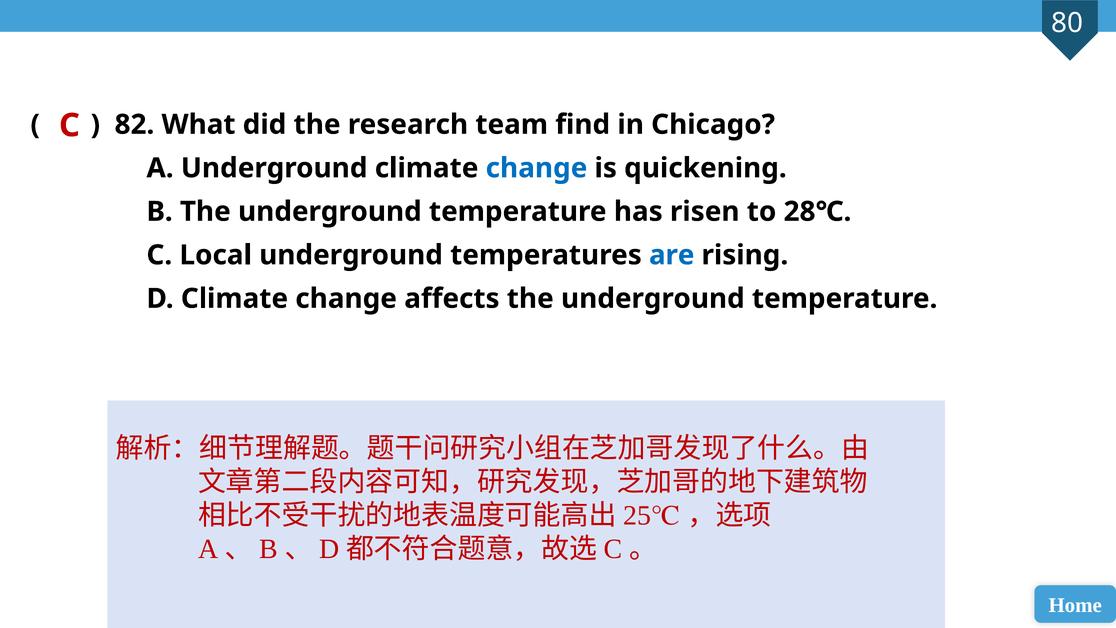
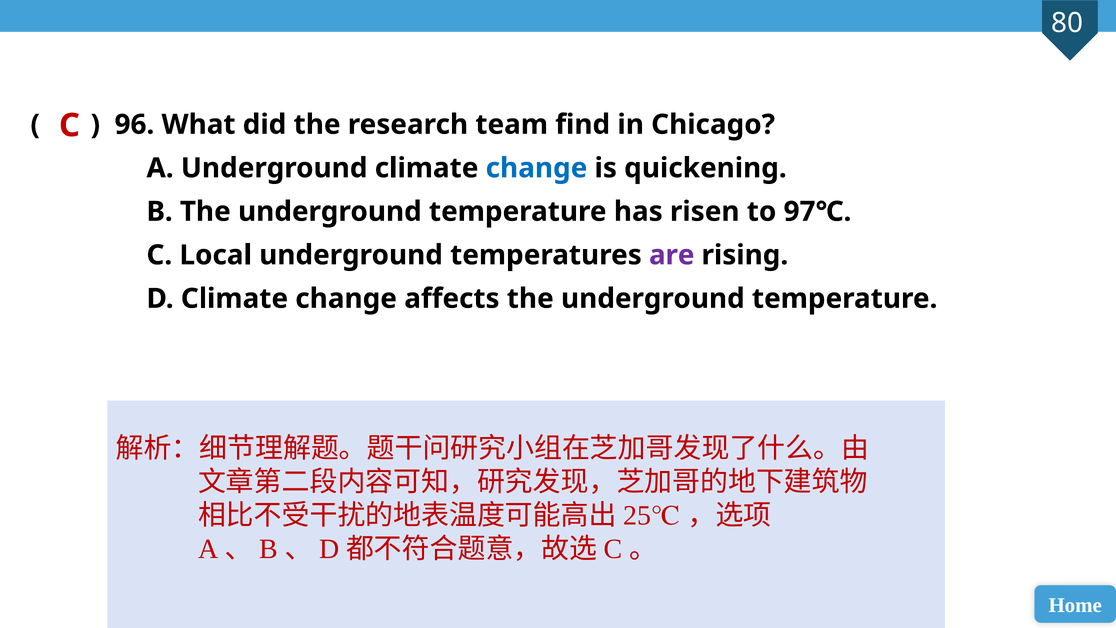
82: 82 -> 96 (134, 125)
28℃: 28℃ -> 97℃ (817, 212)
are colour: blue -> purple (672, 255)
